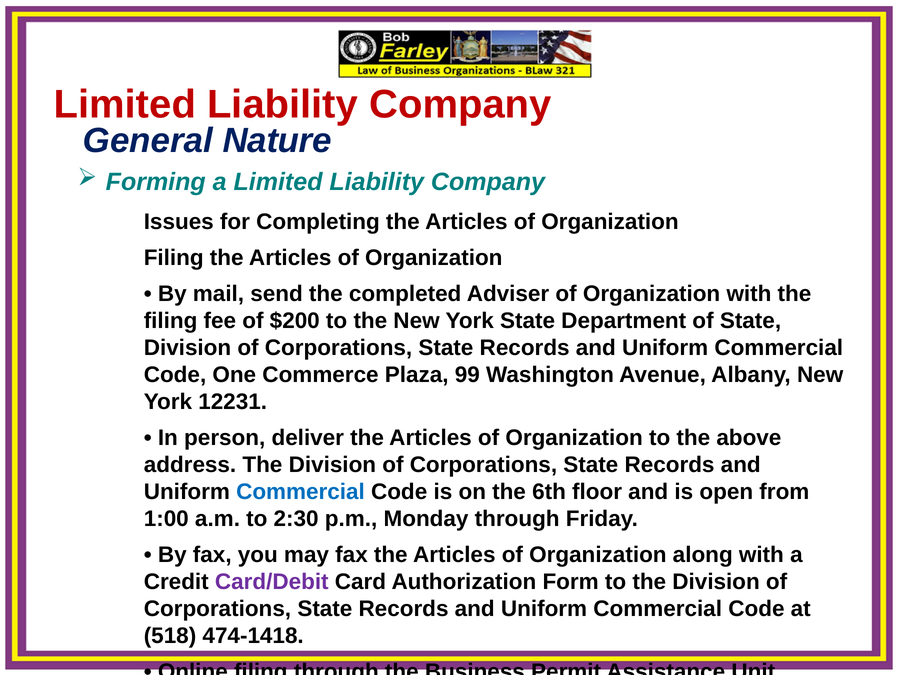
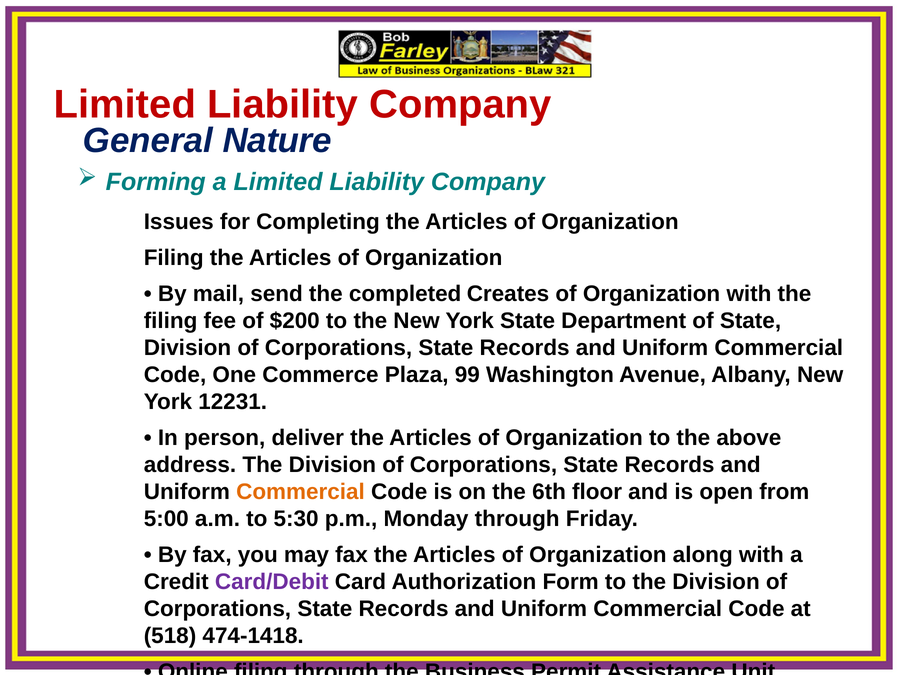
Adviser: Adviser -> Creates (508, 294)
Commercial colour: blue -> orange (300, 492)
1:00: 1:00 -> 5:00 (166, 519)
2:30: 2:30 -> 5:30 (296, 519)
